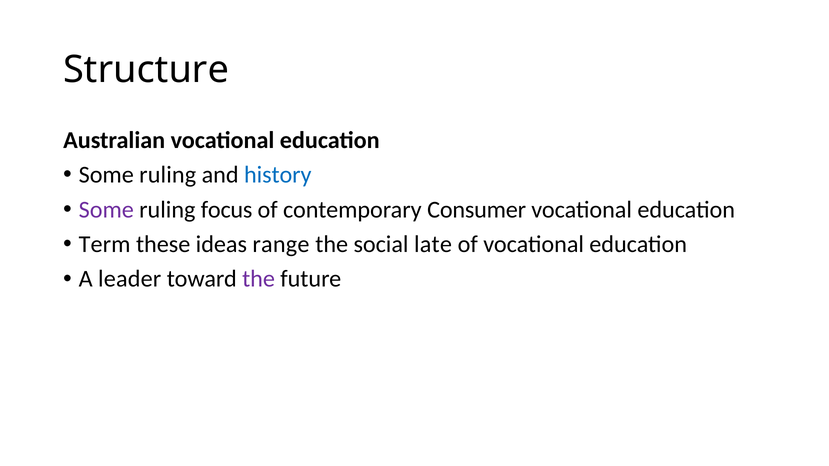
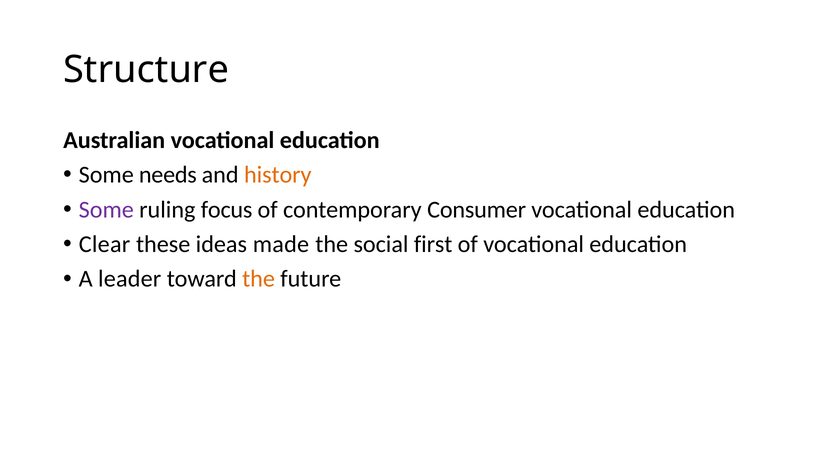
ruling: ruling -> needs (168, 175)
history colour: blue -> orange (278, 175)
Term: Term -> Clear (105, 244)
range: range -> made (281, 244)
late: late -> first (433, 244)
the colour: purple -> orange (259, 279)
